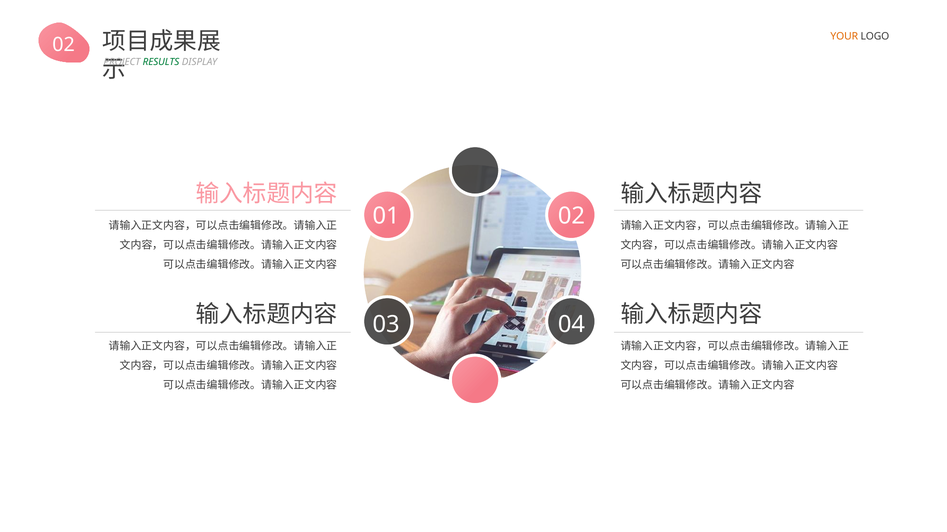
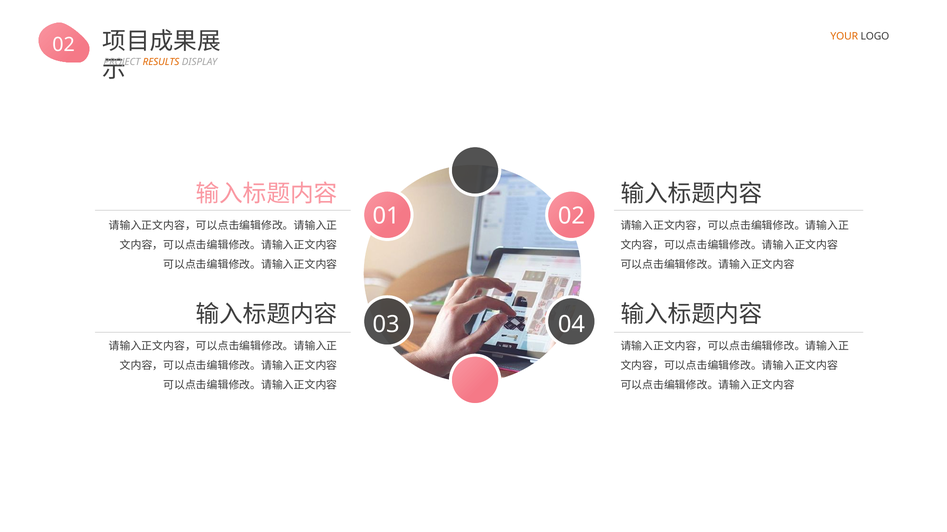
RESULTS colour: green -> orange (161, 62)
